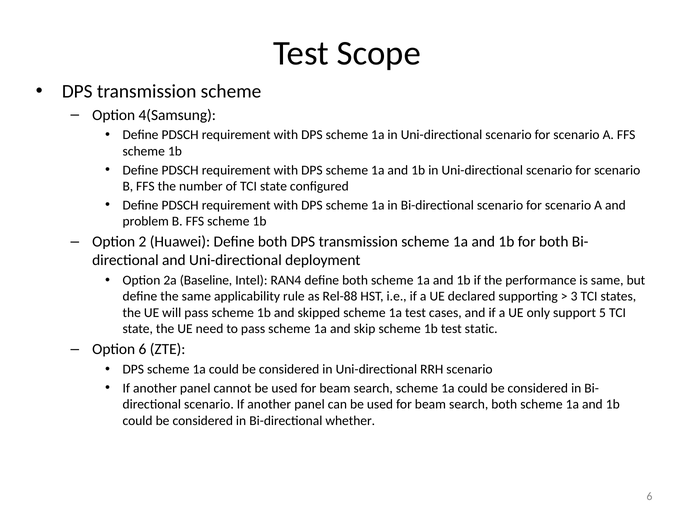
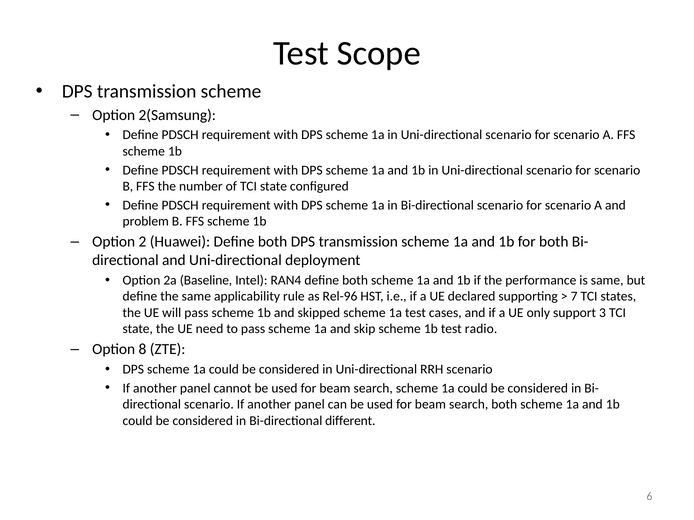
4(Samsung: 4(Samsung -> 2(Samsung (177, 115)
Rel-88: Rel-88 -> Rel-96 (340, 297)
3: 3 -> 7 (574, 297)
5: 5 -> 3 (603, 313)
static: static -> radio (481, 329)
Option 6: 6 -> 8 (142, 350)
whether: whether -> different (350, 421)
